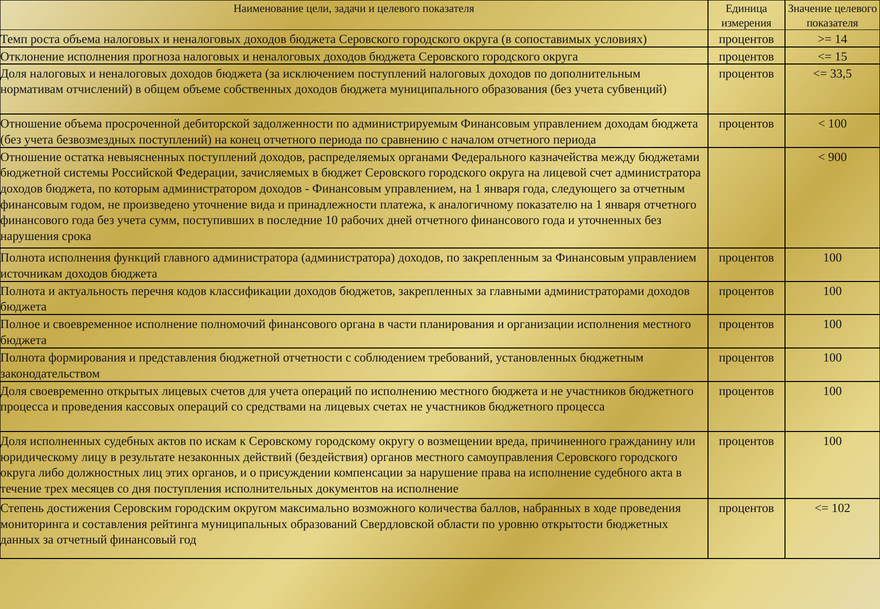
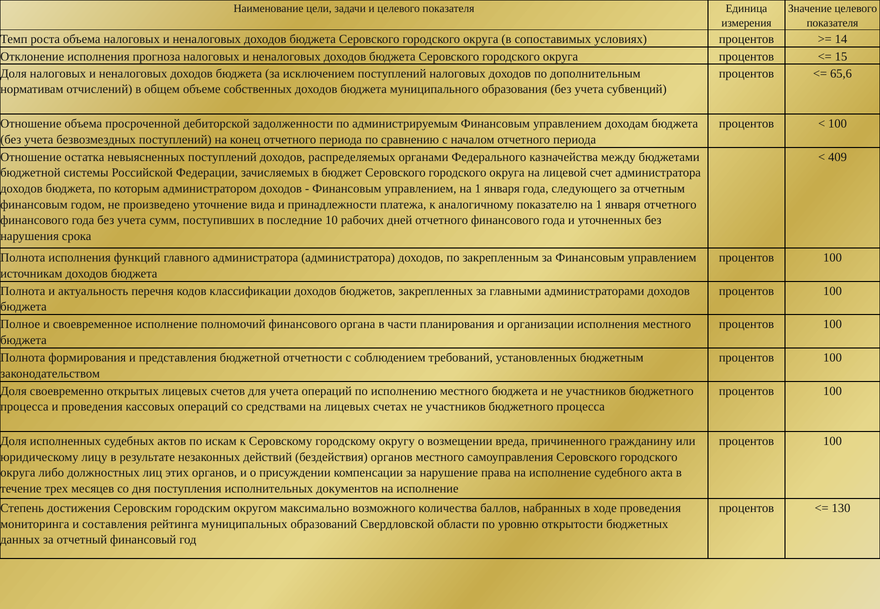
33,5: 33,5 -> 65,6 (841, 73)
900: 900 -> 409 (838, 157)
102: 102 -> 130 (841, 508)
